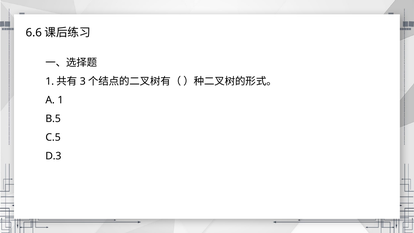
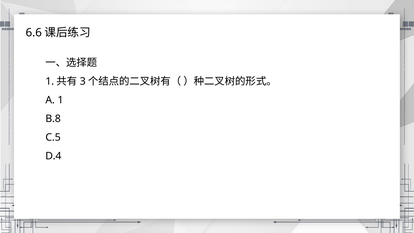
B.5: B.5 -> B.8 (53, 119)
D.3: D.3 -> D.4 (53, 156)
